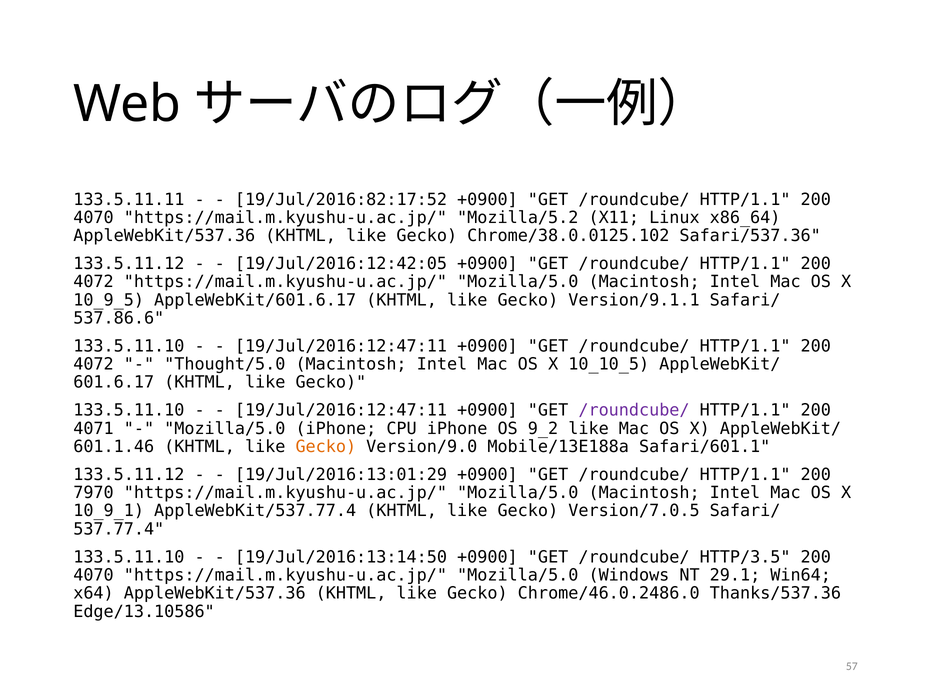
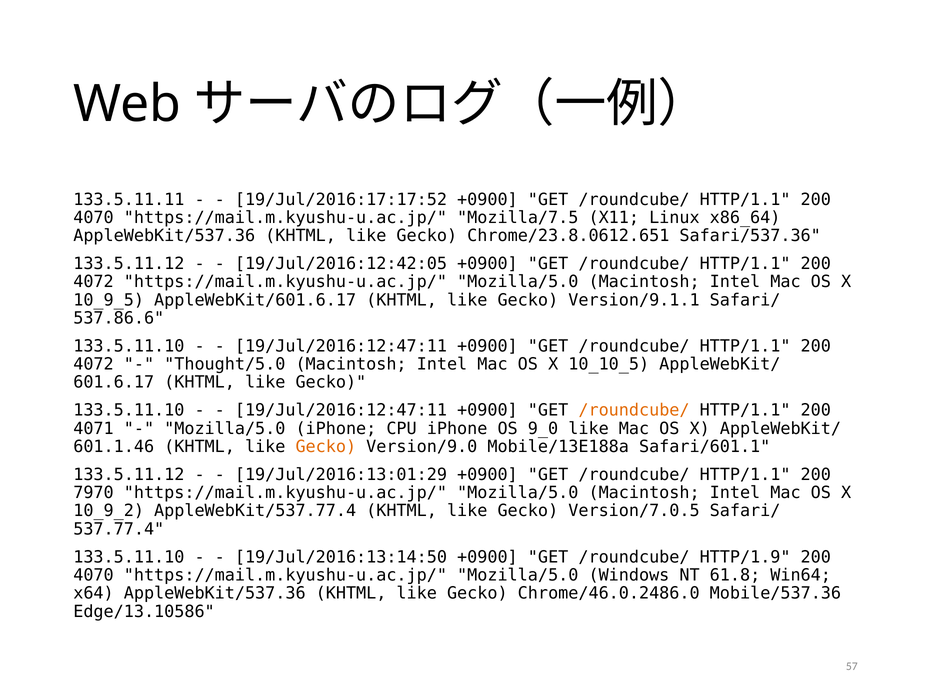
19/Jul/2016:82:17:52: 19/Jul/2016:82:17:52 -> 19/Jul/2016:17:17:52 (341, 200)
Mozilla/5.2: Mozilla/5.2 -> Mozilla/7.5 (518, 218)
Chrome/38.0.0125.102: Chrome/38.0.0125.102 -> Chrome/23.8.0612.651 (568, 236)
/roundcube/ colour: purple -> orange (634, 410)
9_2: 9_2 -> 9_0 (543, 429)
10_9_1: 10_9_1 -> 10_9_2 (109, 511)
HTTP/3.5: HTTP/3.5 -> HTTP/1.9 (745, 557)
29.1: 29.1 -> 61.8 (735, 575)
Thanks/537.36: Thanks/537.36 -> Mobile/537.36 (775, 594)
